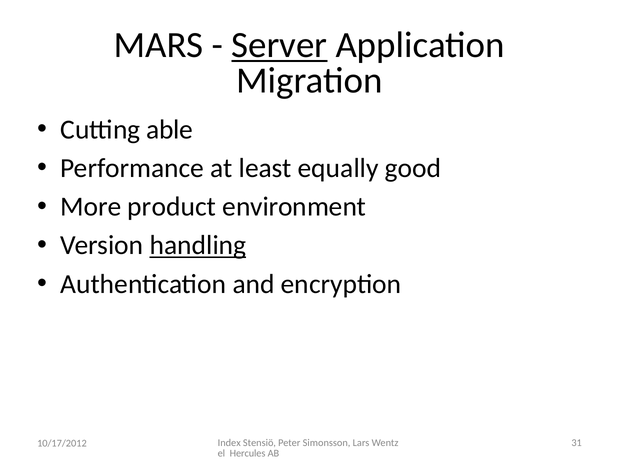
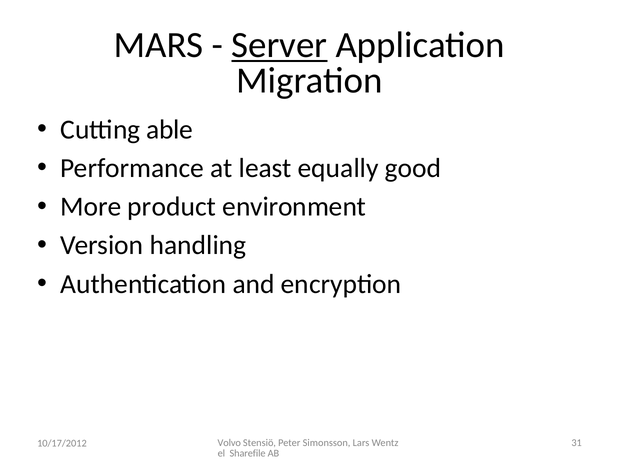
handling underline: present -> none (198, 246)
Index: Index -> Volvo (229, 443)
Hercules: Hercules -> Sharefile (248, 454)
